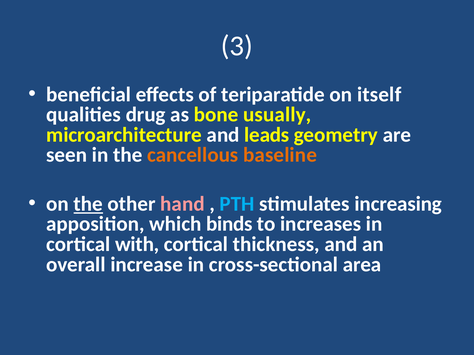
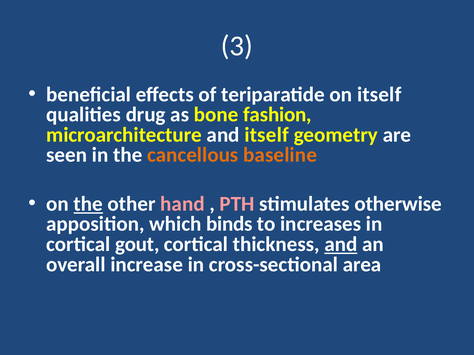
usually: usually -> fashion (277, 115)
and leads: leads -> itself (267, 135)
PTH colour: light blue -> pink (237, 204)
increasing: increasing -> otherwise (398, 204)
with: with -> gout (137, 245)
and underline: none -> present (341, 245)
